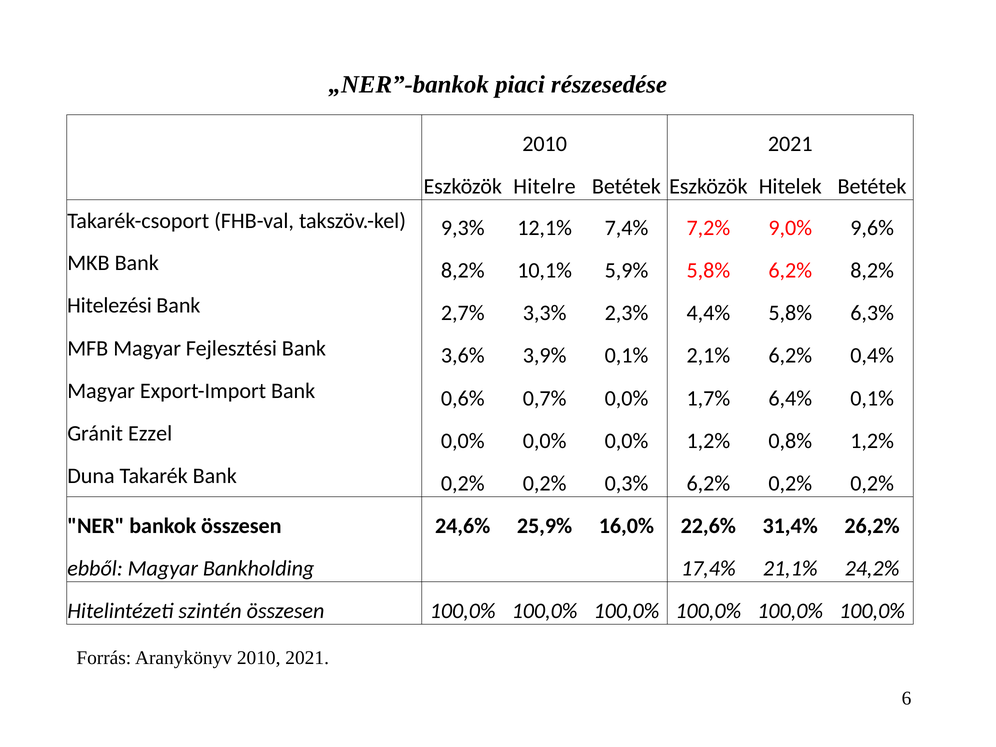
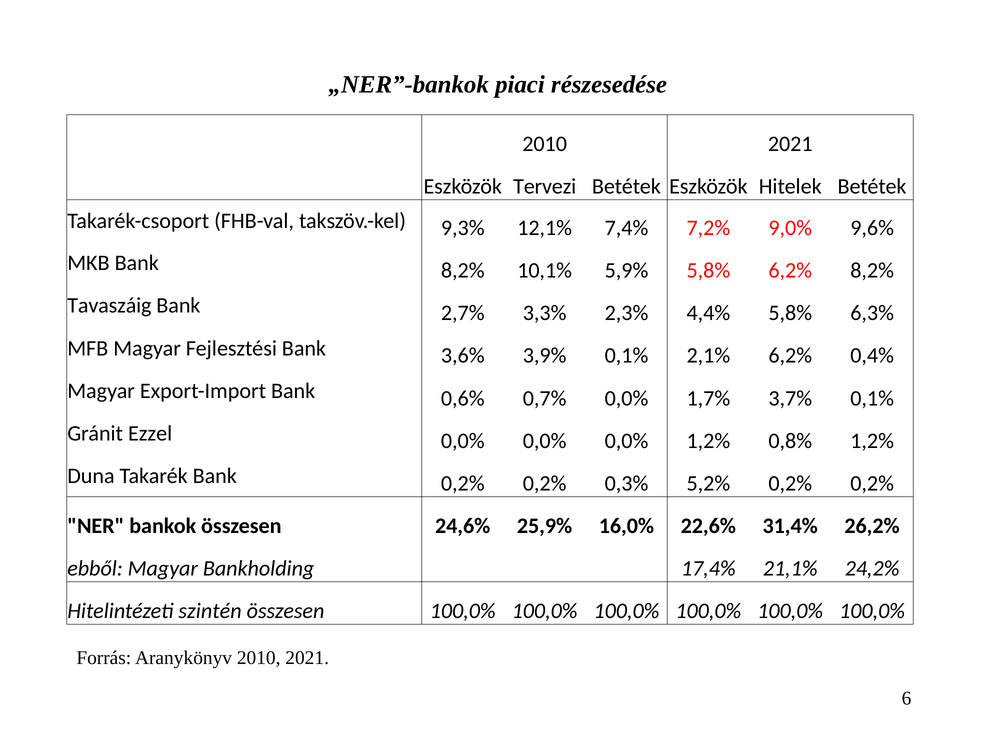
Hitelre: Hitelre -> Tervezi (545, 187)
Hitelezési: Hitelezési -> Tavaszáig (109, 306)
6,4%: 6,4% -> 3,7% (790, 398)
0,3% 6,2%: 6,2% -> 5,2% (708, 483)
